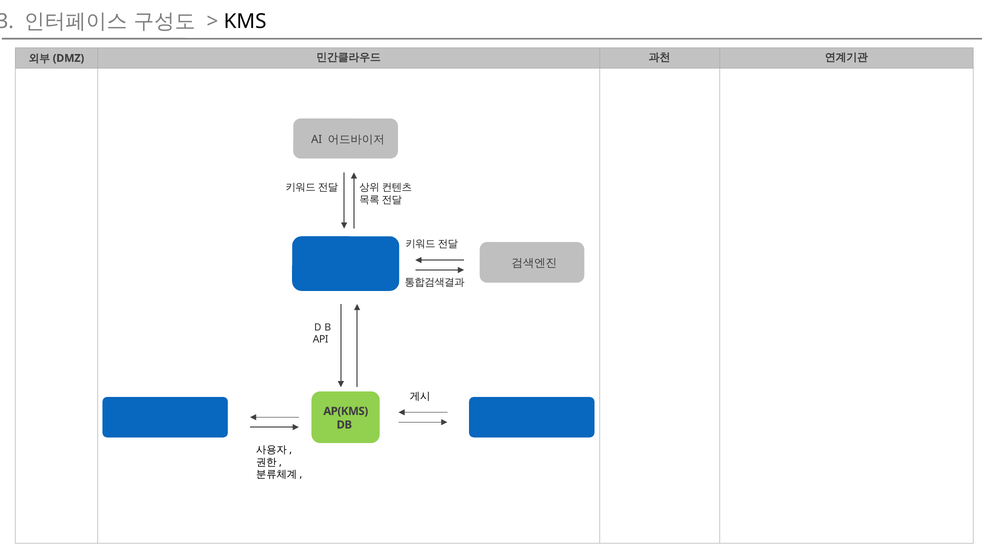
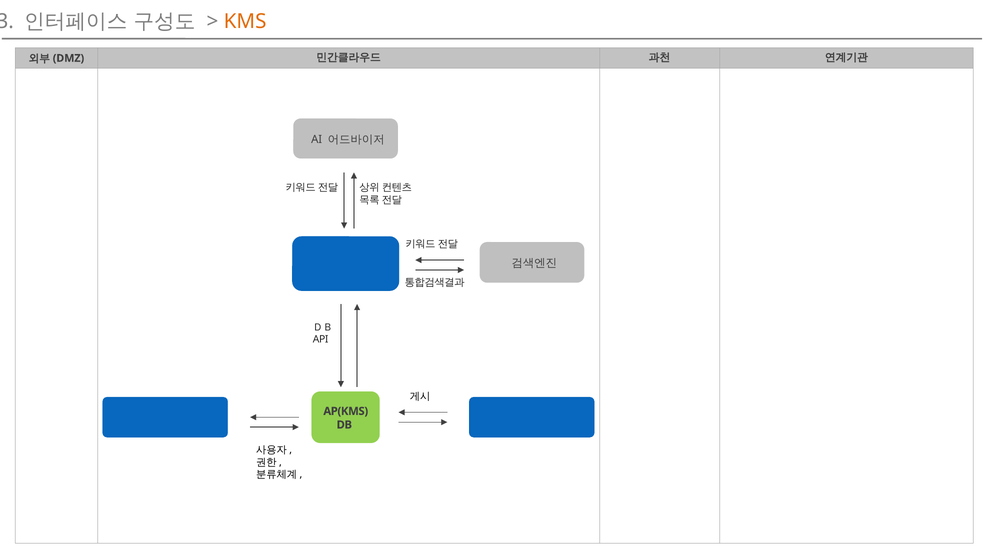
KMS colour: black -> orange (245, 22)
